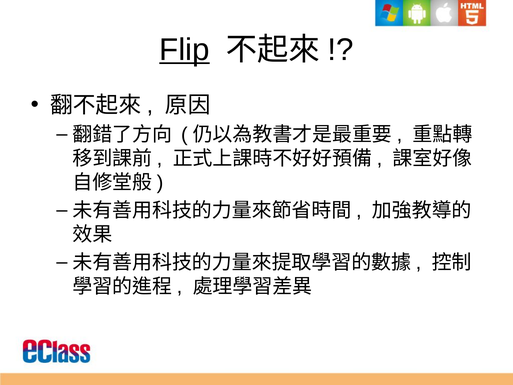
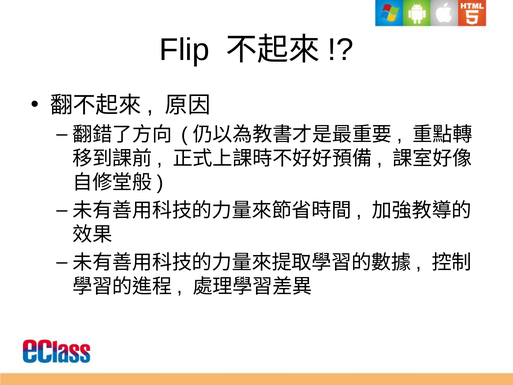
Flip underline: present -> none (184, 50)
